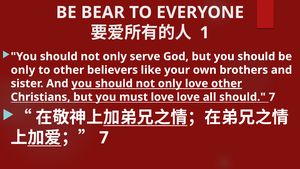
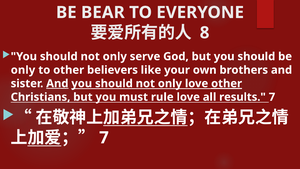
1: 1 -> 8 (205, 33)
And underline: none -> present (57, 83)
must love: love -> rule (162, 97)
all should: should -> results (242, 97)
